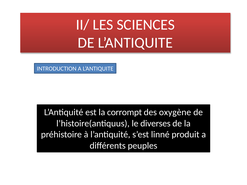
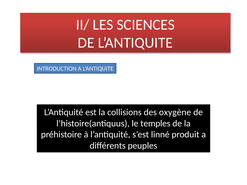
corrompt: corrompt -> collisions (124, 112)
diverses: diverses -> temples (155, 124)
